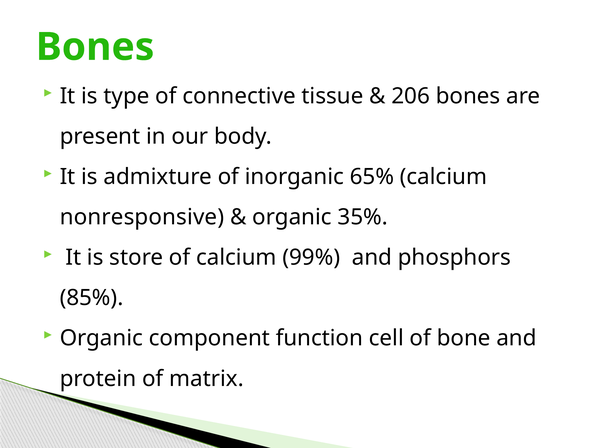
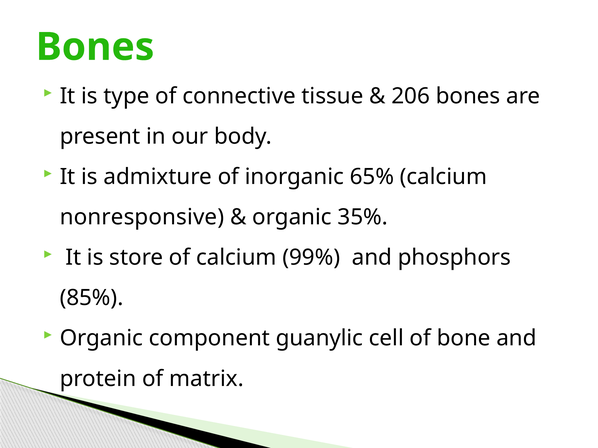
function: function -> guanylic (319, 339)
